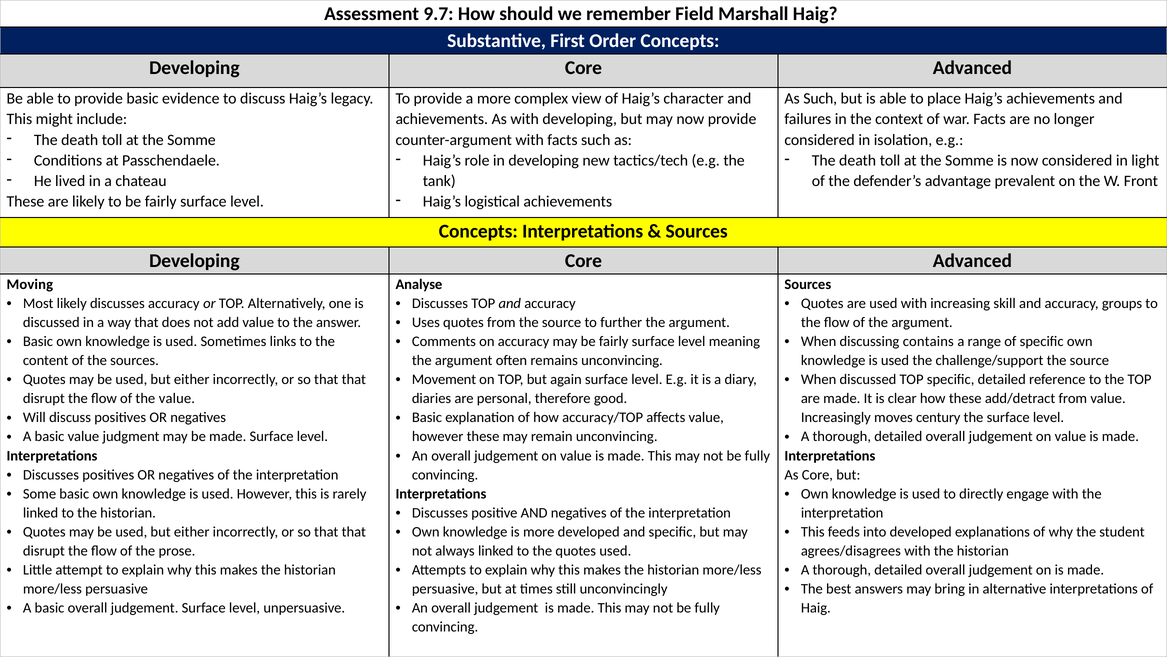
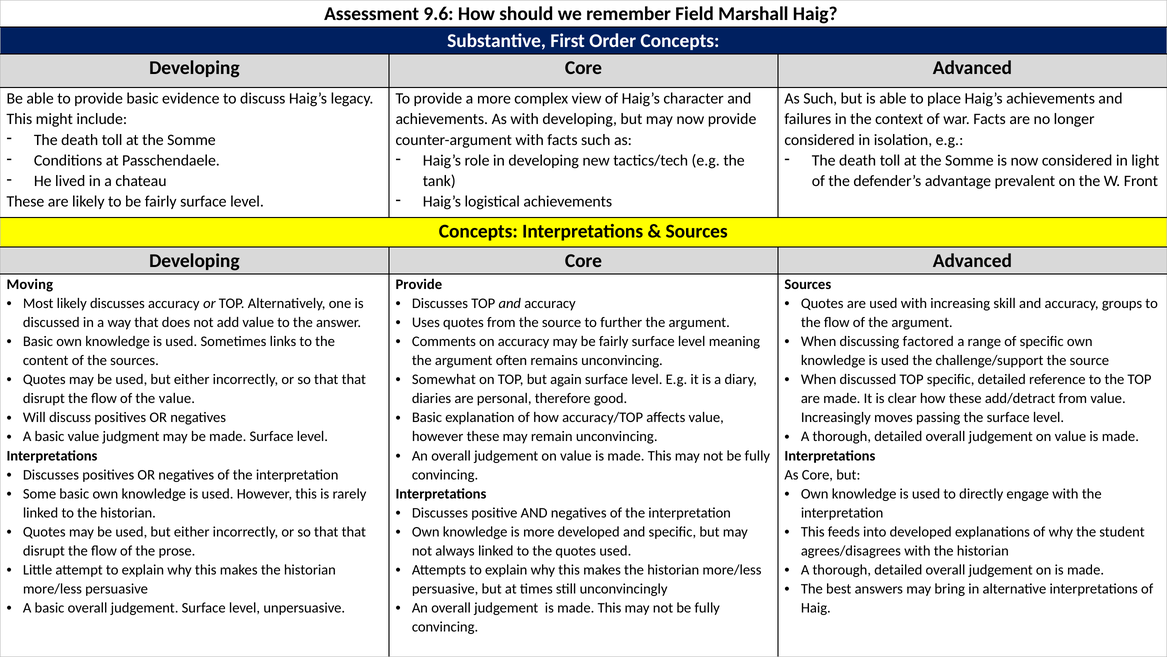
9.7: 9.7 -> 9.6 (438, 14)
Analyse: Analyse -> Provide (419, 284)
contains: contains -> factored (928, 341)
Movement: Movement -> Somewhat (444, 379)
century: century -> passing (938, 417)
